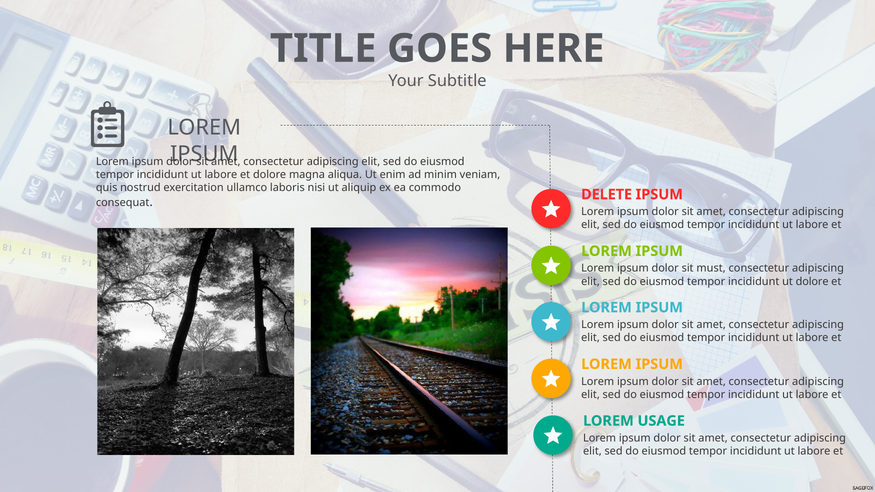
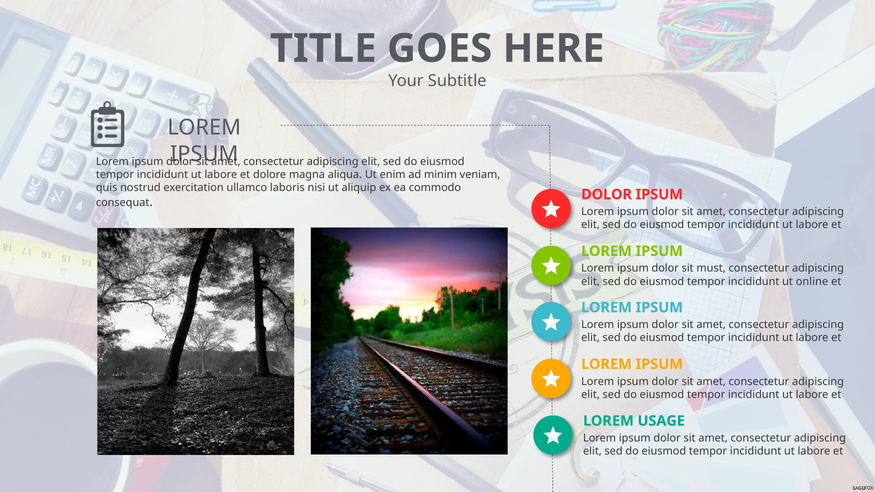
DELETE: DELETE -> DOLOR (607, 195)
ut dolore: dolore -> online (812, 282)
